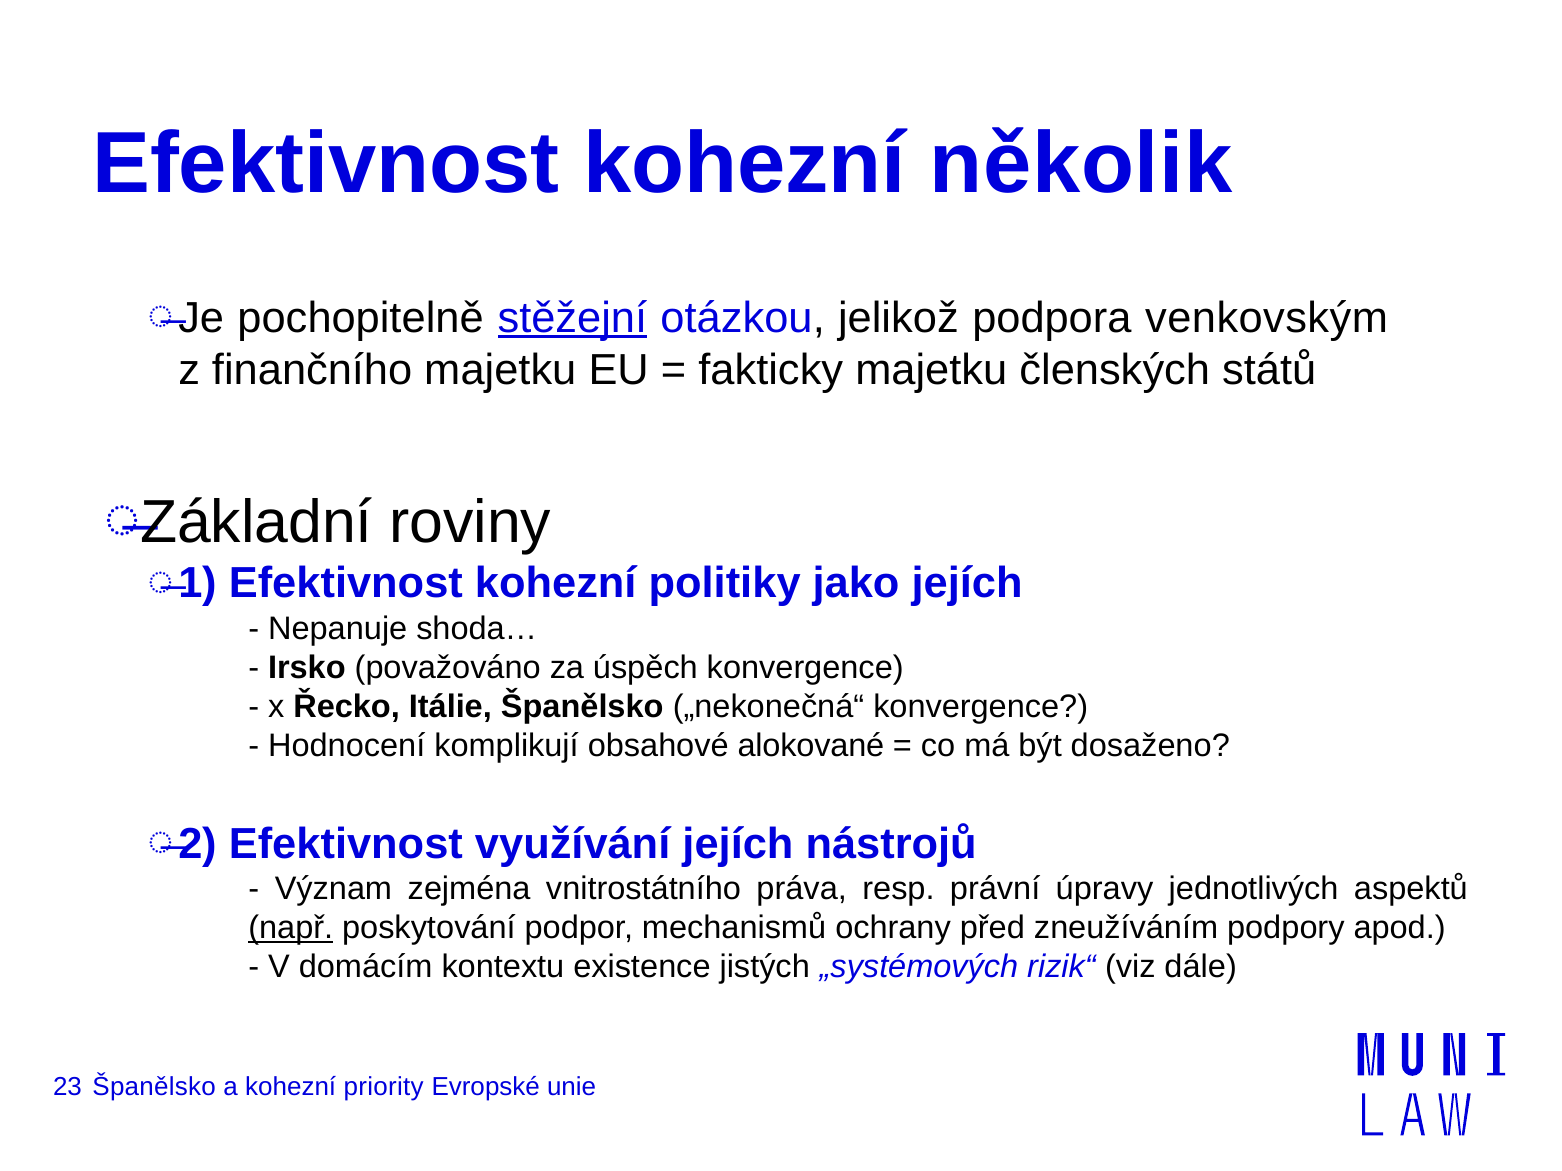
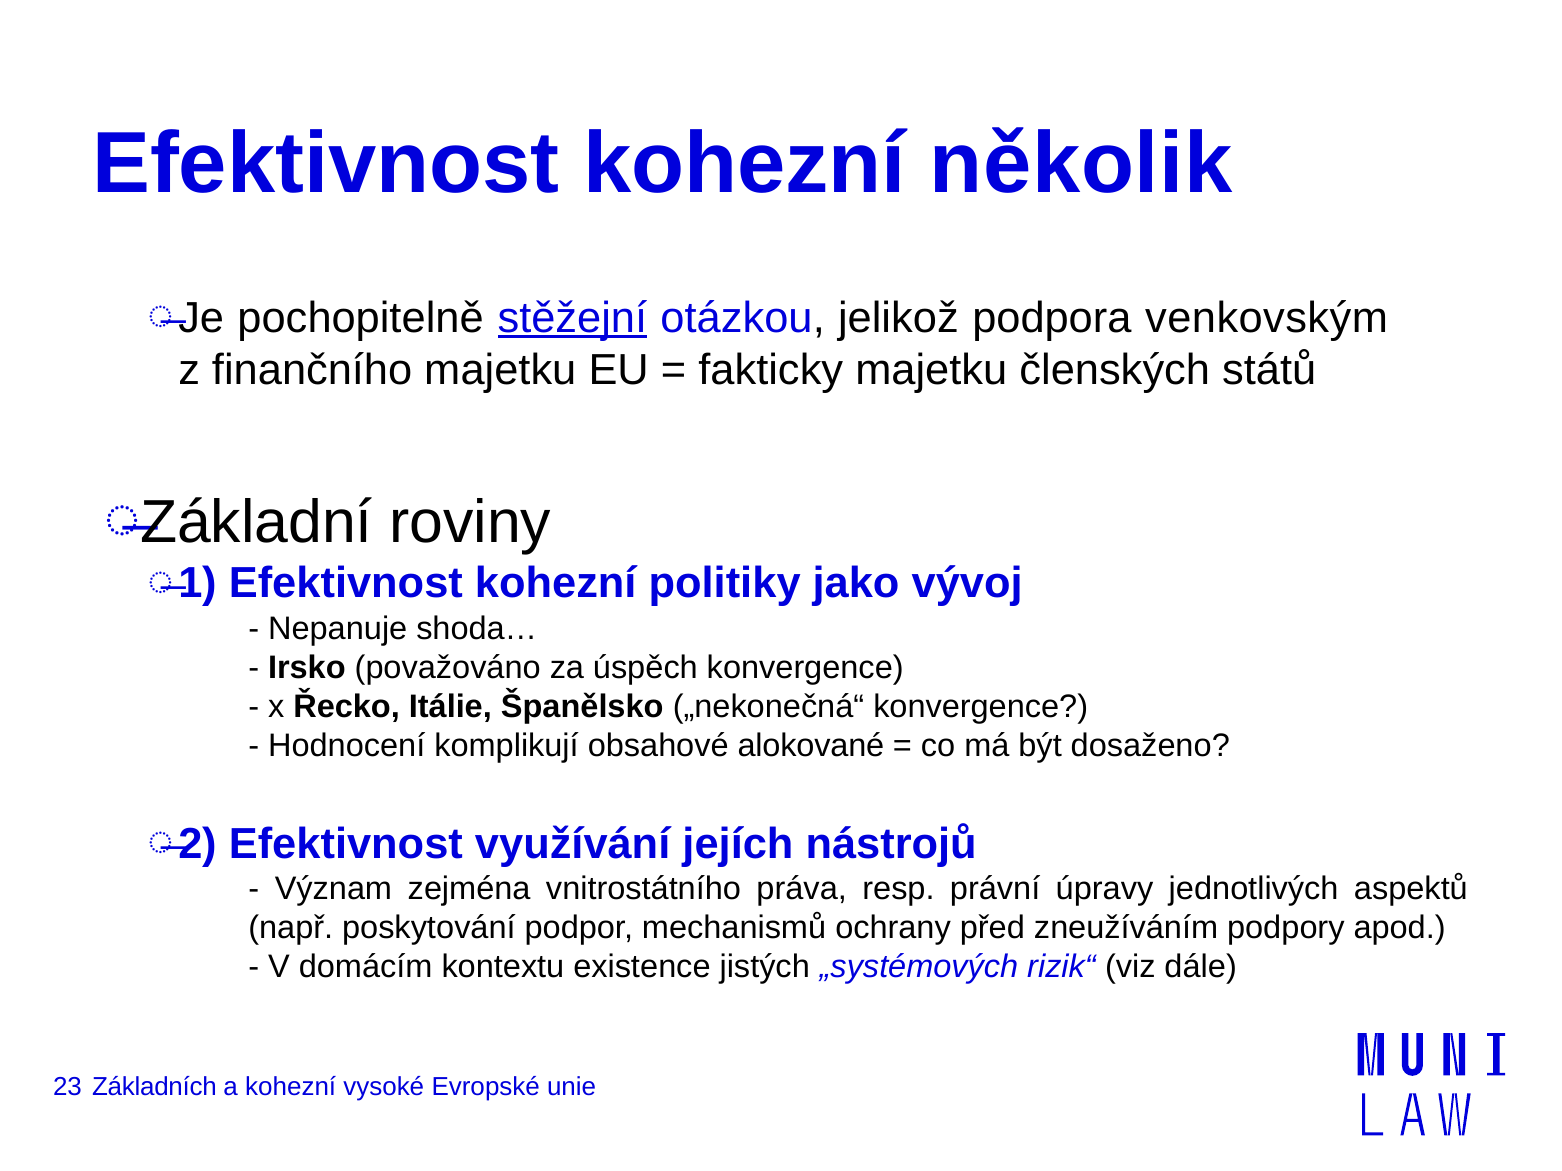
jako jejích: jejích -> vývoj (967, 584)
např underline: present -> none (291, 928)
Španělsko: Španělsko -> Základních (154, 1087)
priority: priority -> vysoké (384, 1087)
